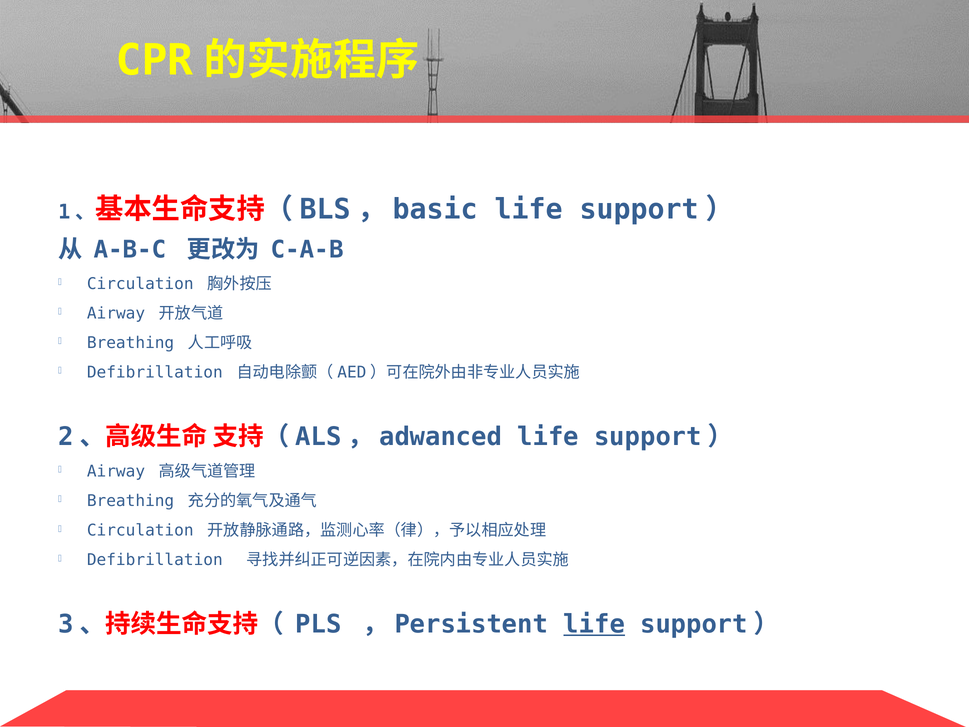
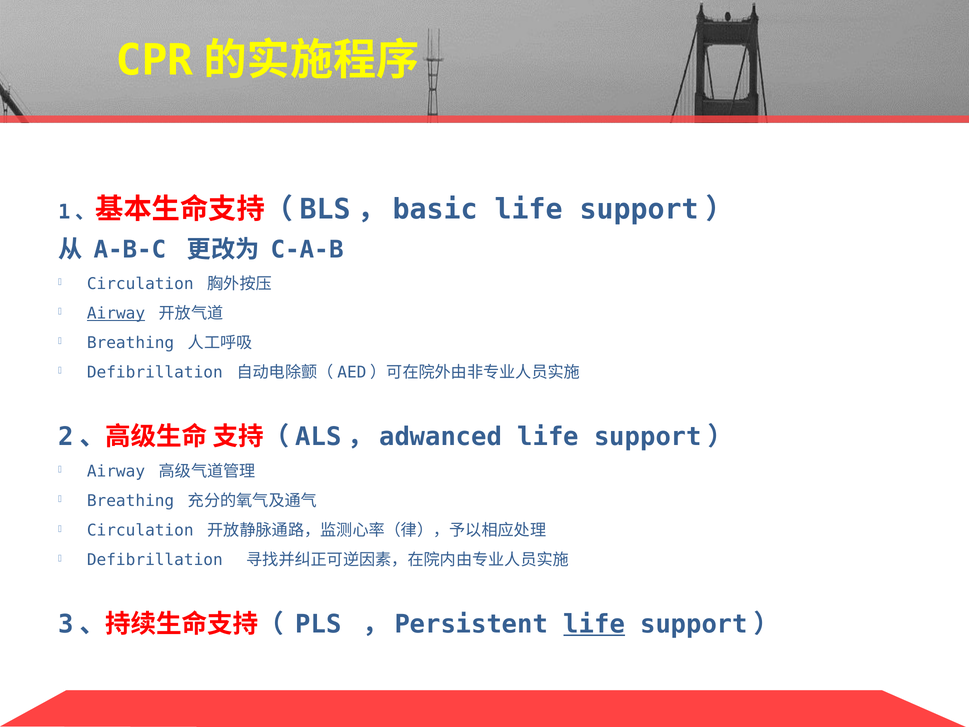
Airway underline: none -> present (116, 313)
